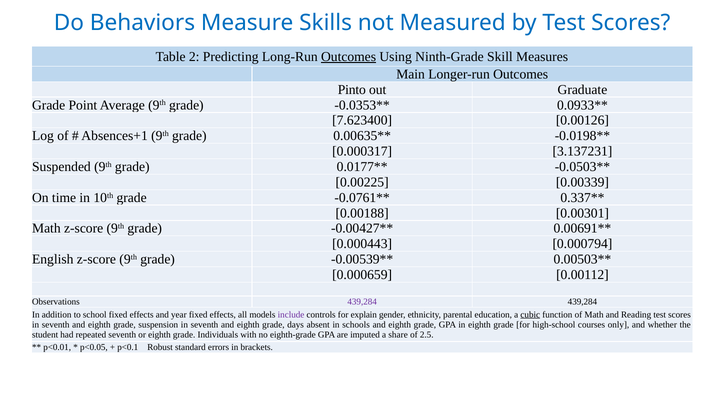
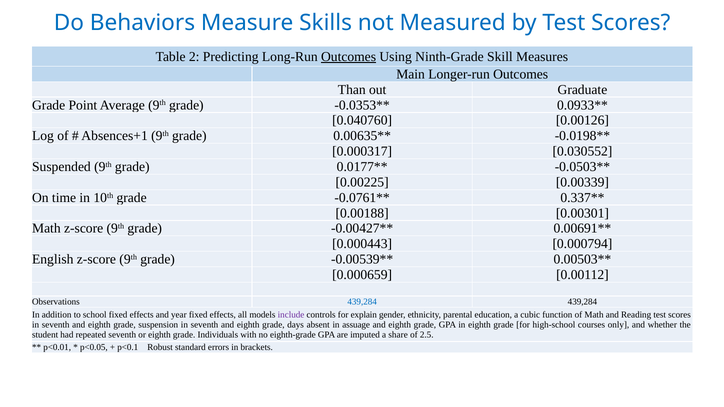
Pinto: Pinto -> Than (352, 90)
7.623400: 7.623400 -> 0.040760 (362, 121)
3.137231: 3.137231 -> 0.030552 (582, 151)
439,284 colour: purple -> blue (362, 302)
cubic underline: present -> none (530, 315)
schools: schools -> assuage (356, 325)
